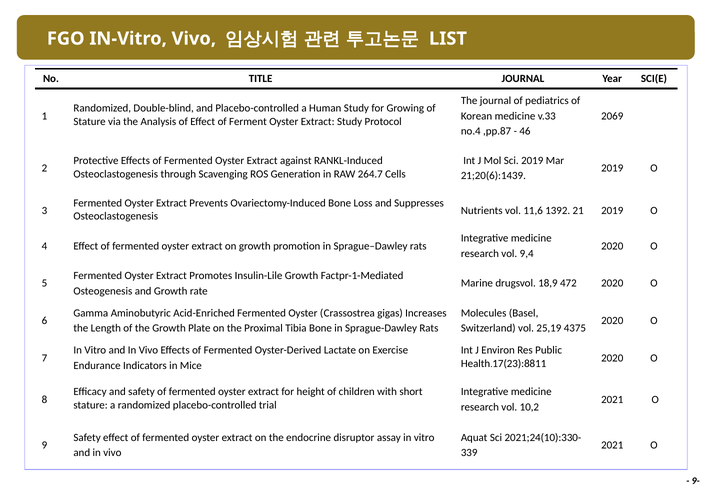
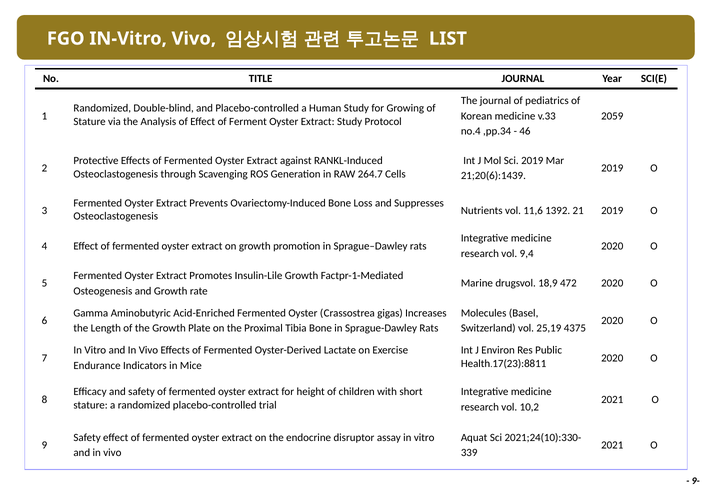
2069: 2069 -> 2059 (612, 116)
,pp.87: ,pp.87 -> ,pp.34 (497, 131)
